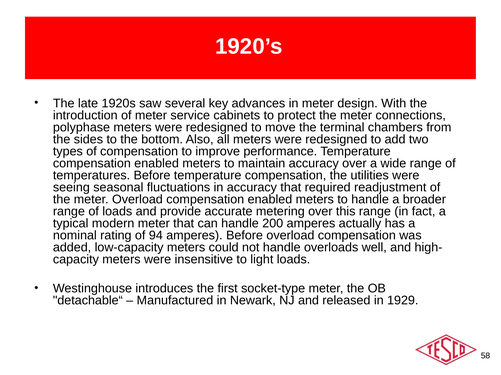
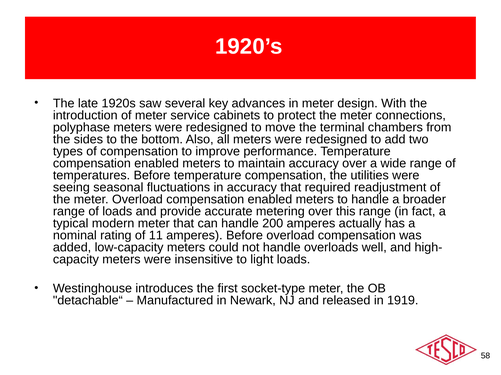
94: 94 -> 11 (156, 236)
1929: 1929 -> 1919 (403, 301)
